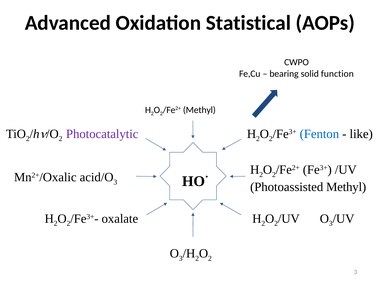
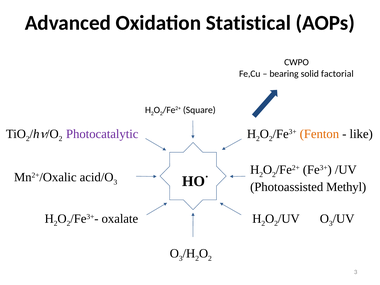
function: function -> factorial (337, 74)
Methyl: Methyl -> Square (199, 110)
Fenton colour: blue -> orange (319, 134)
